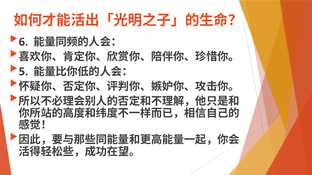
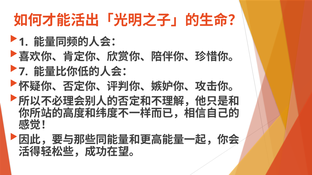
6: 6 -> 1 (23, 42)
5: 5 -> 7 (23, 72)
